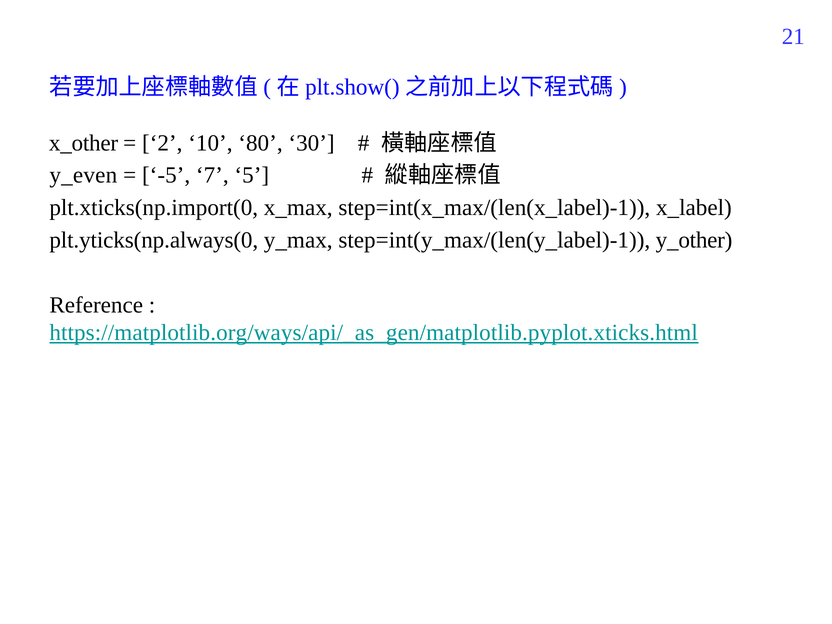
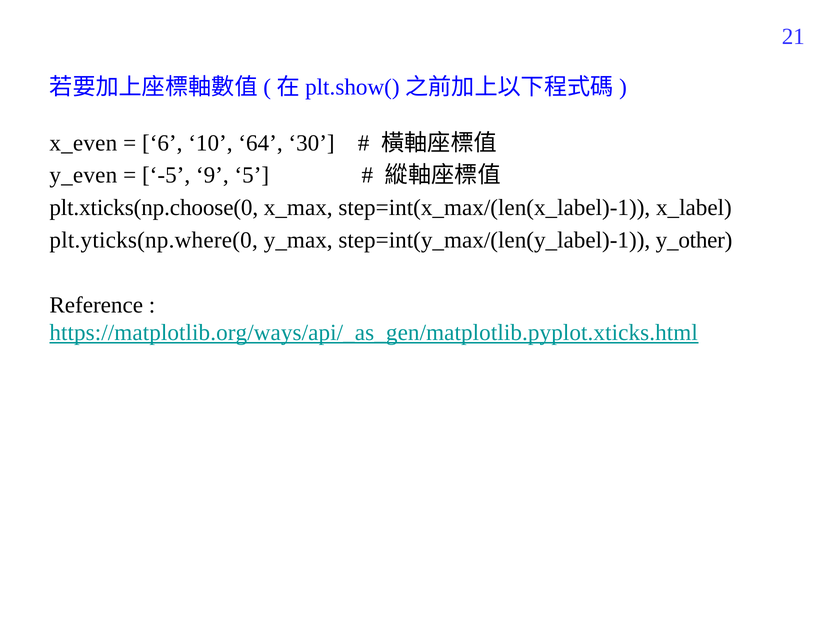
x_other: x_other -> x_even (83, 143)
2: 2 -> 6 (162, 143)
80: 80 -> 64 (260, 143)
7: 7 -> 9 (212, 175)
plt.xticks(np.import(0: plt.xticks(np.import(0 -> plt.xticks(np.choose(0 (154, 208)
plt.yticks(np.always(0: plt.yticks(np.always(0 -> plt.yticks(np.where(0 (154, 240)
